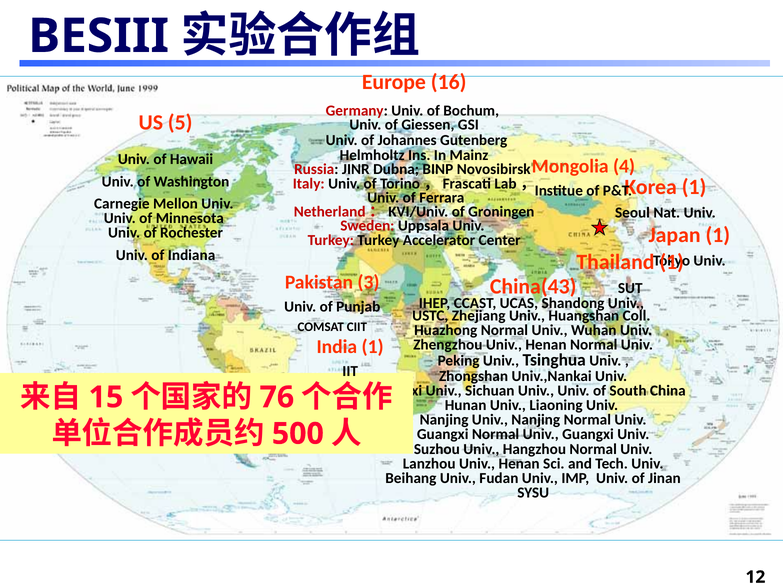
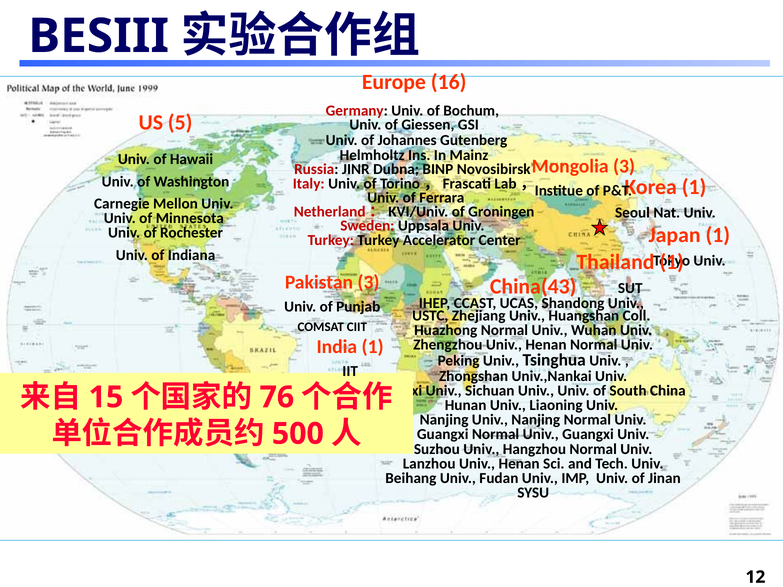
Mongolia 4: 4 -> 3 (624, 166)
